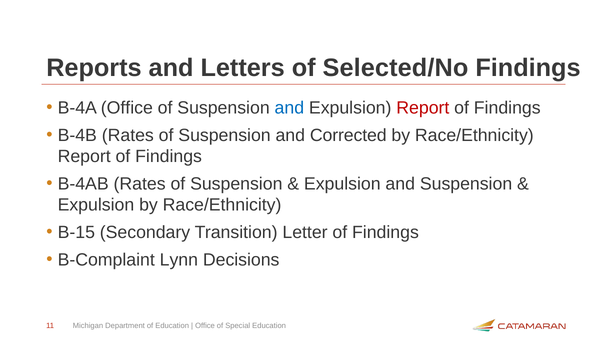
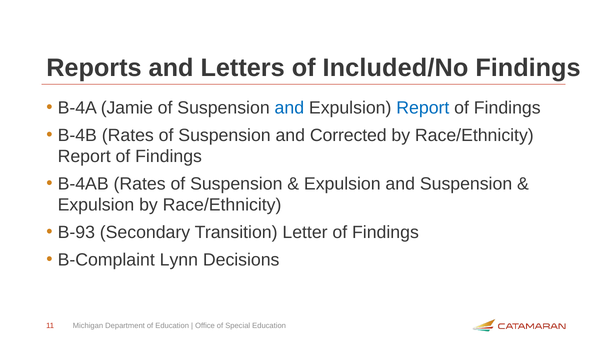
Selected/No: Selected/No -> Included/No (395, 68)
B-4A Office: Office -> Jamie (127, 108)
Report colour: red -> blue (423, 108)
B-15: B-15 -> B-93 (76, 233)
